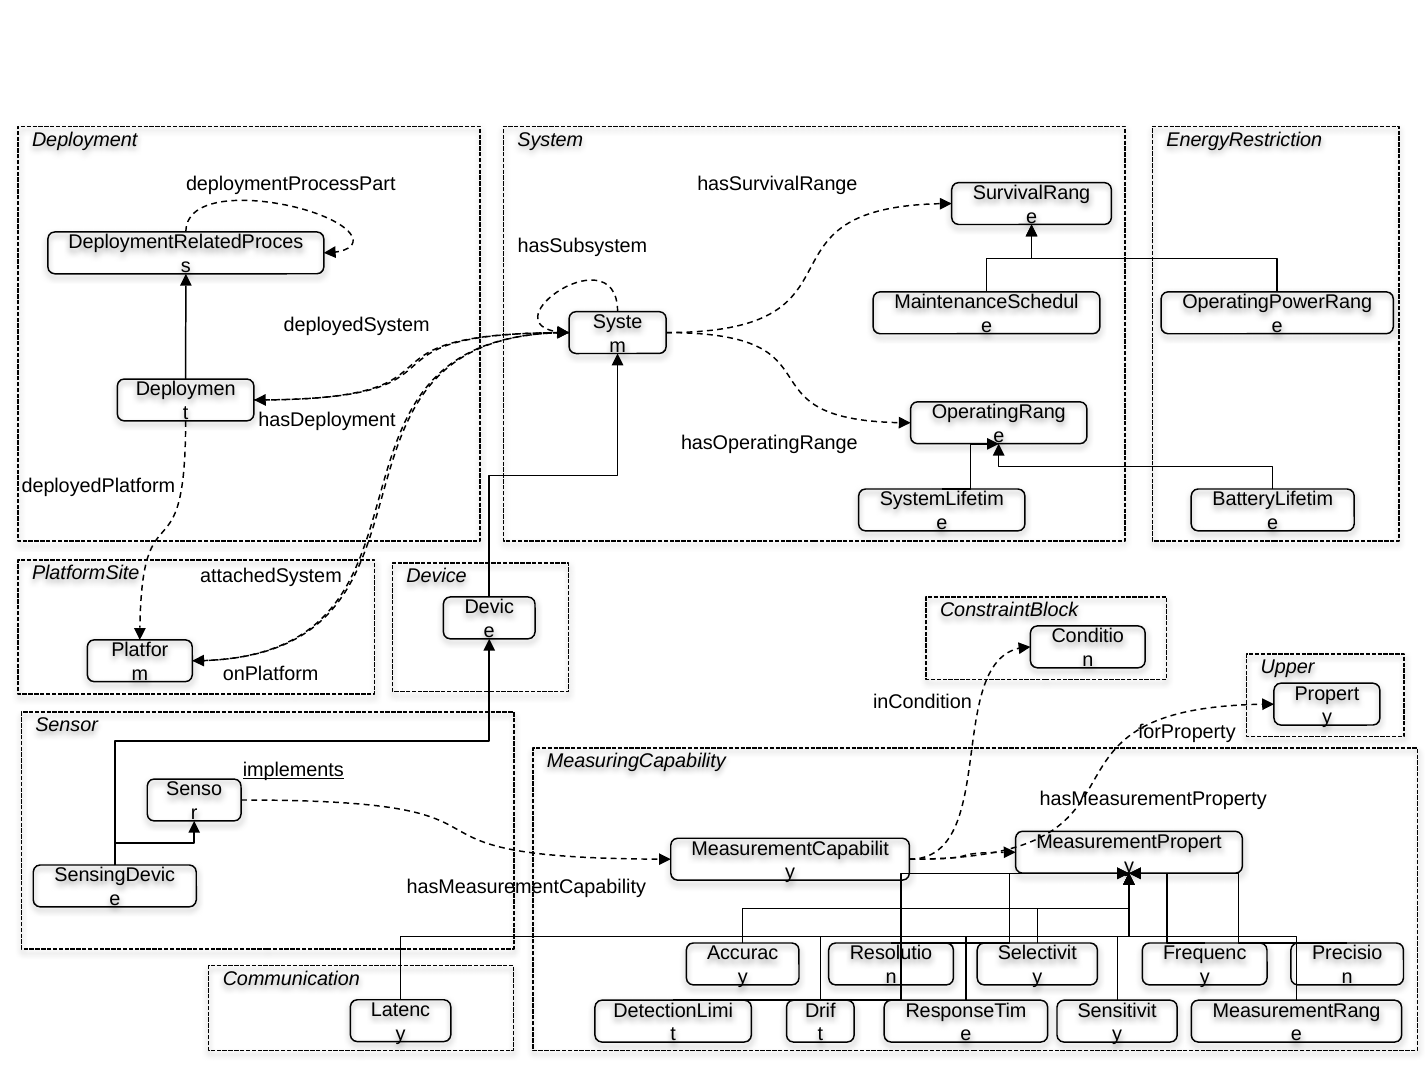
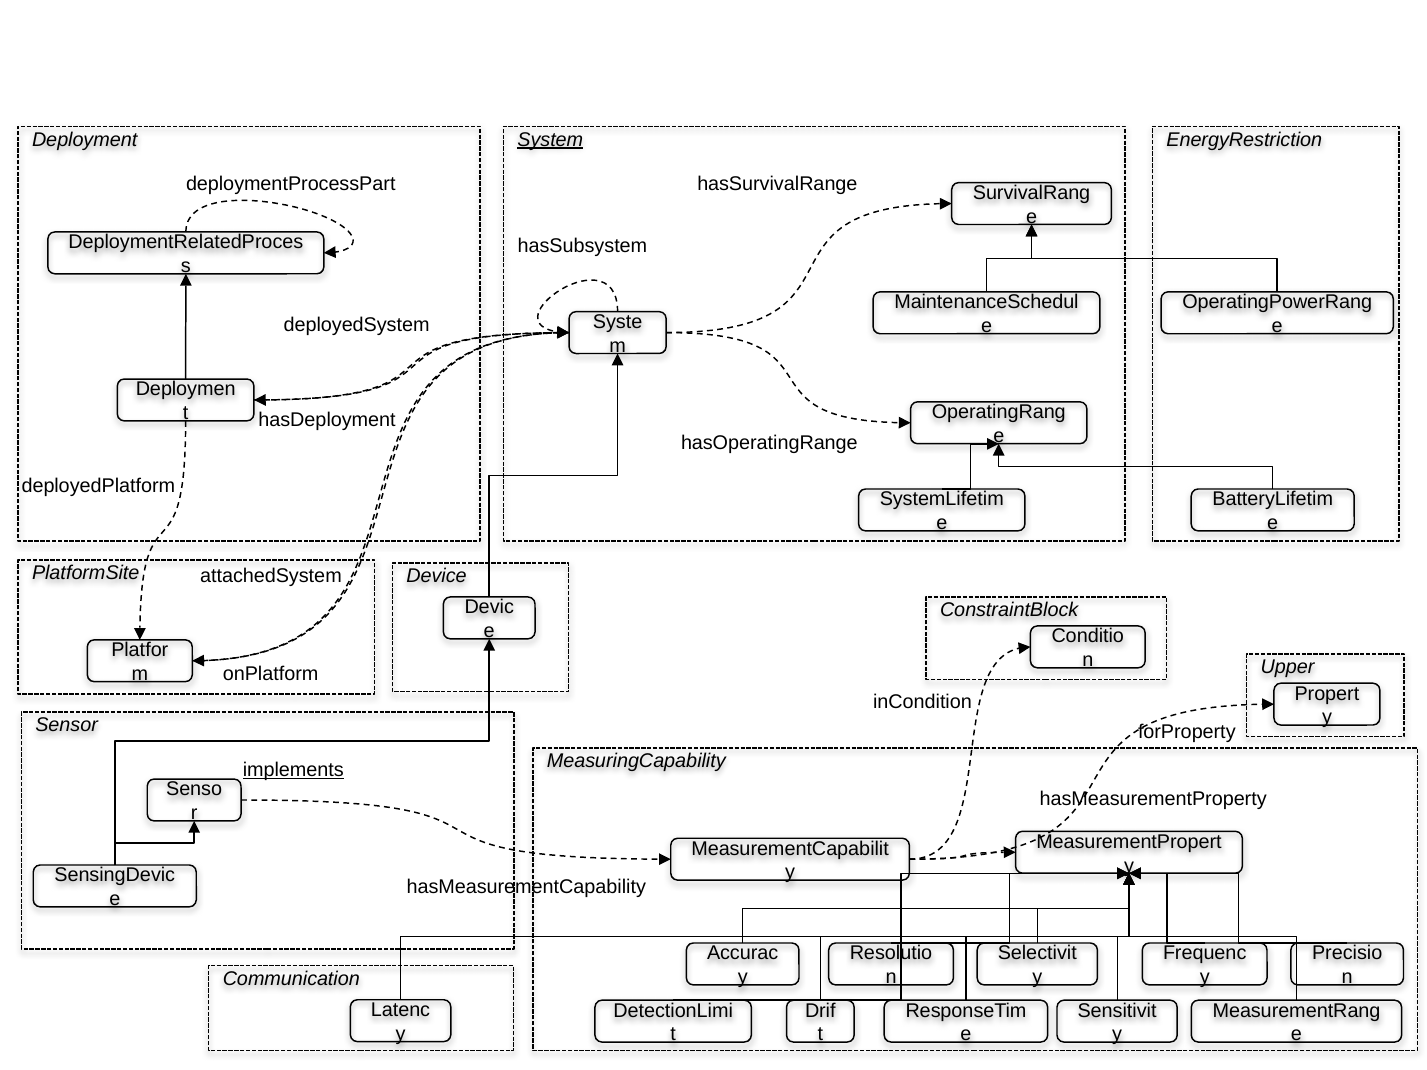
System underline: none -> present (550, 140)
